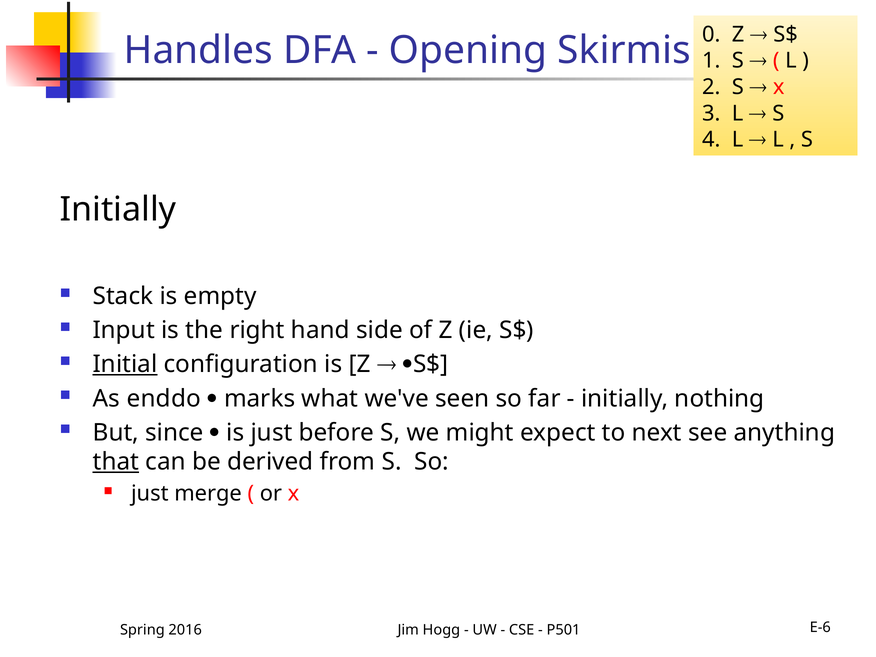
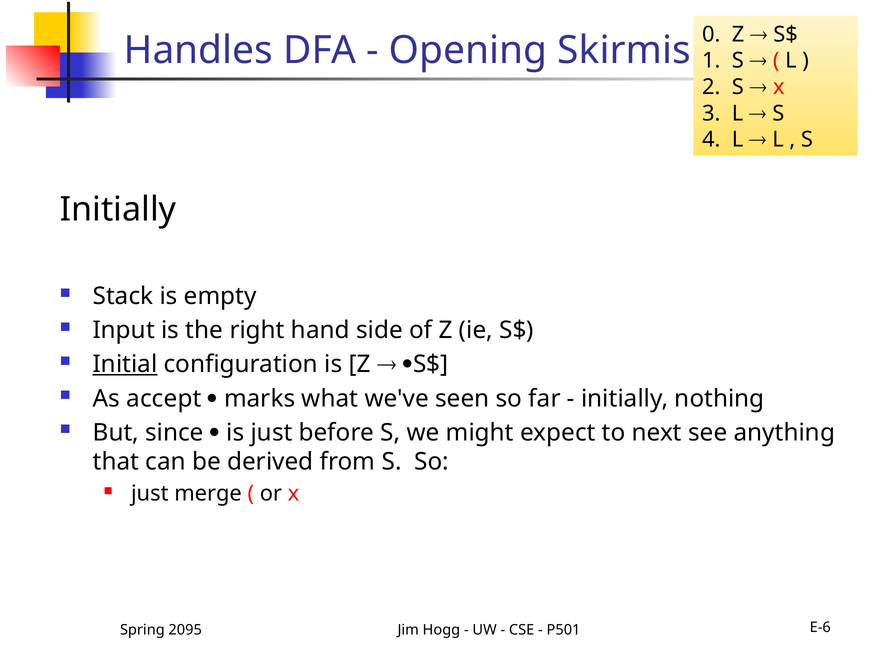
enddo: enddo -> accept (164, 399)
that underline: present -> none (116, 462)
2016: 2016 -> 2095 (185, 630)
